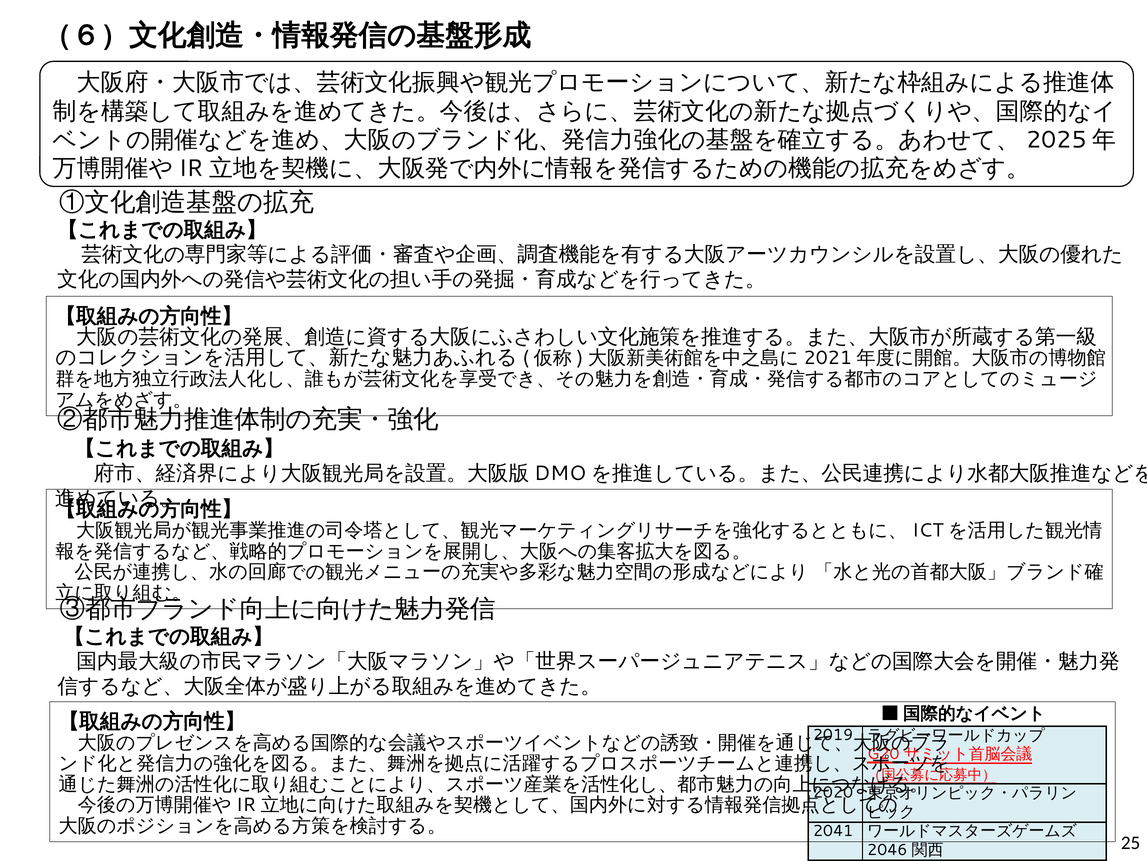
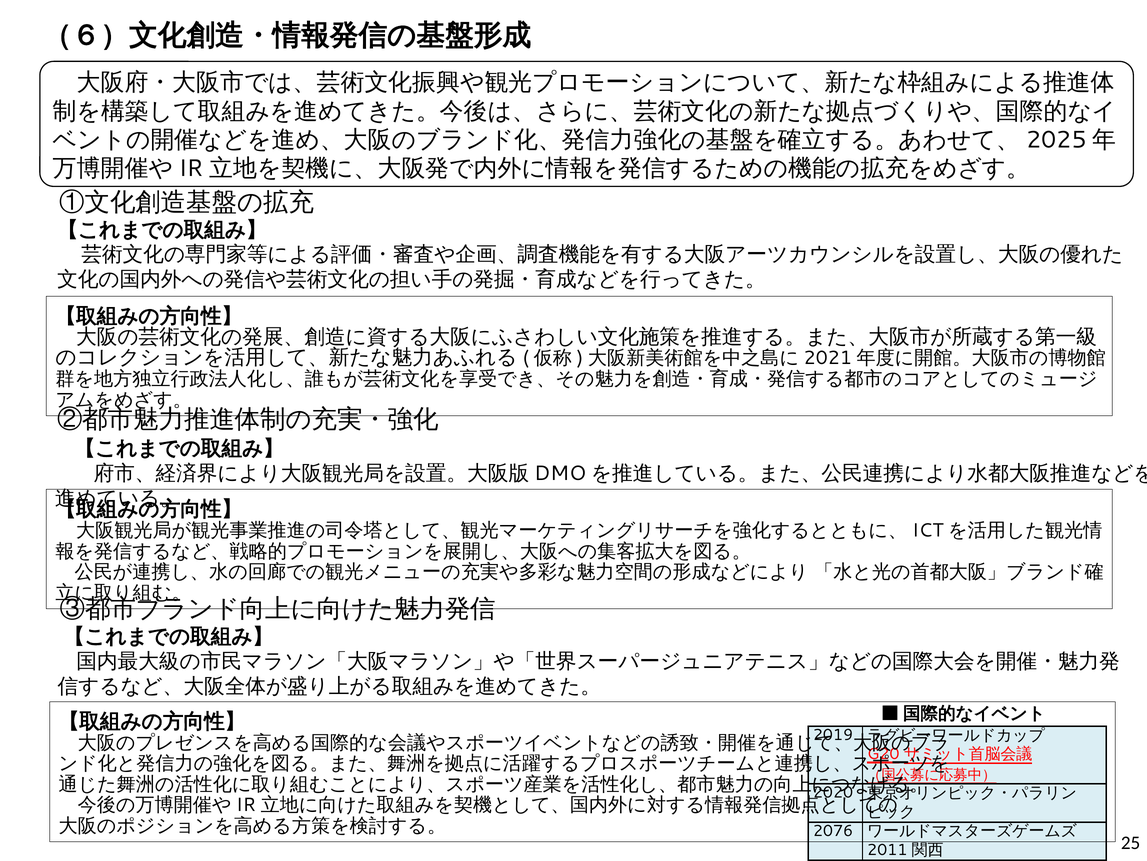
2041: 2041 -> 2076 (833, 830)
2046: 2046 -> 2011 (887, 849)
